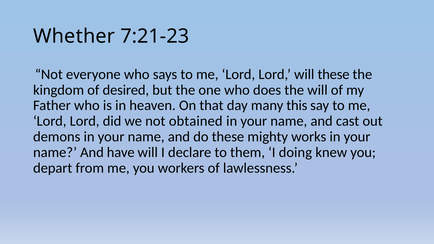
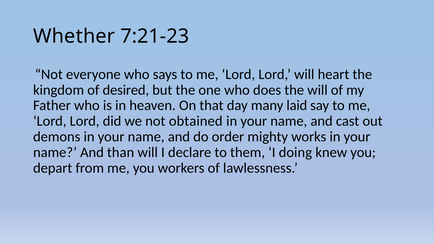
will these: these -> heart (333, 74)
this: this -> laid (297, 106)
do these: these -> order (228, 137)
have: have -> than (121, 153)
